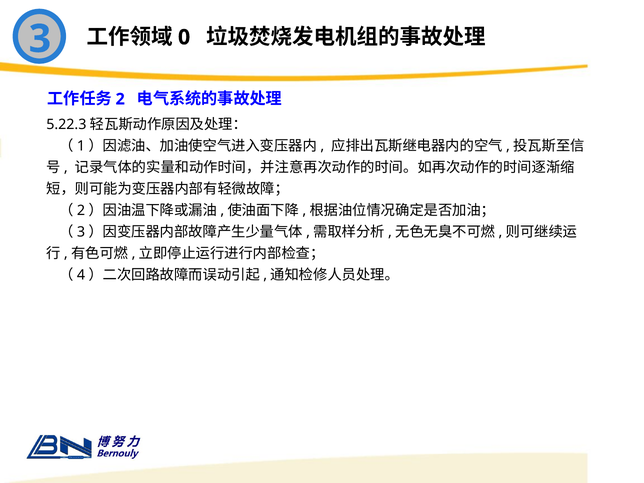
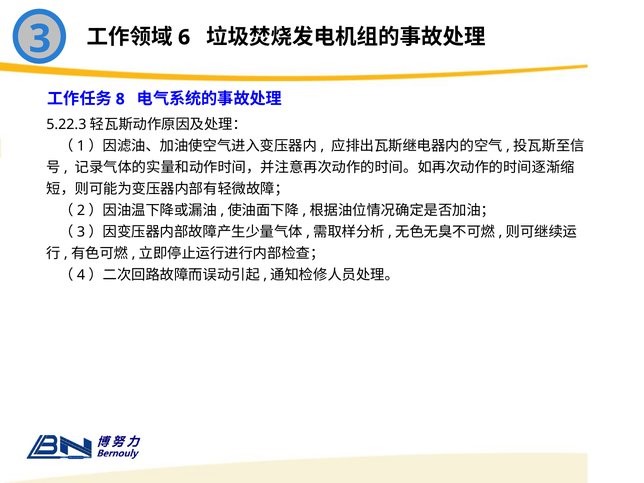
0: 0 -> 6 (184, 37)
2: 2 -> 8 (120, 99)
